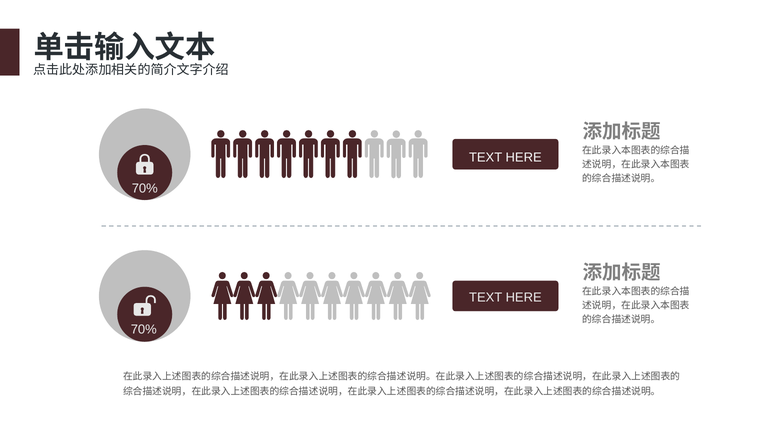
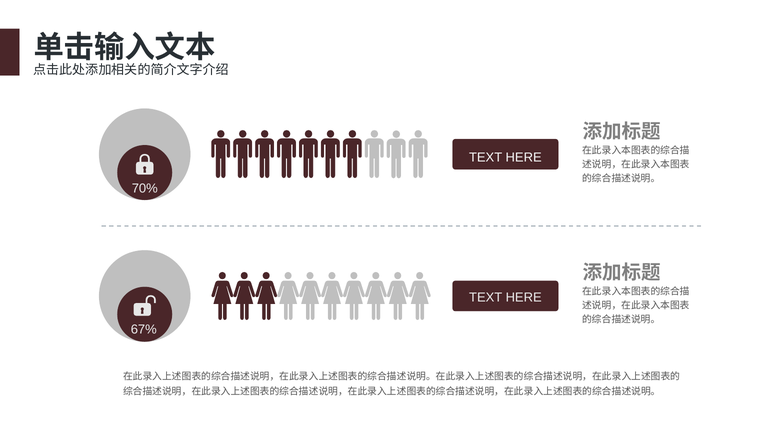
70%: 70% -> 67% (144, 329)
